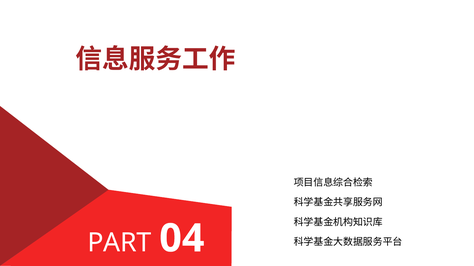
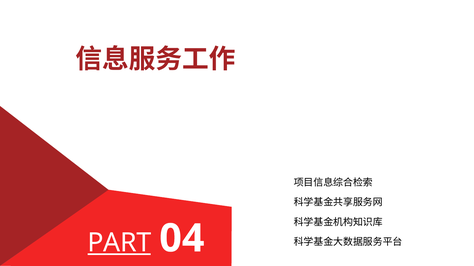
PART underline: none -> present (119, 243)
